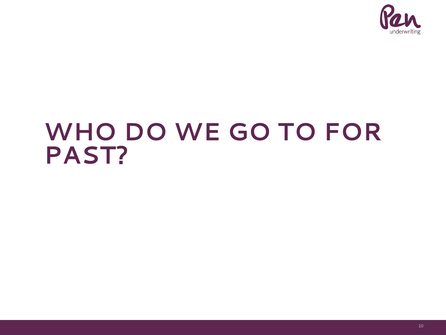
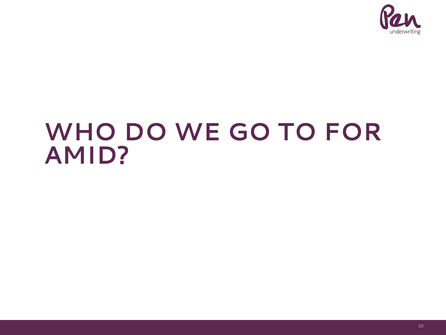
PAST: PAST -> AMID (87, 156)
